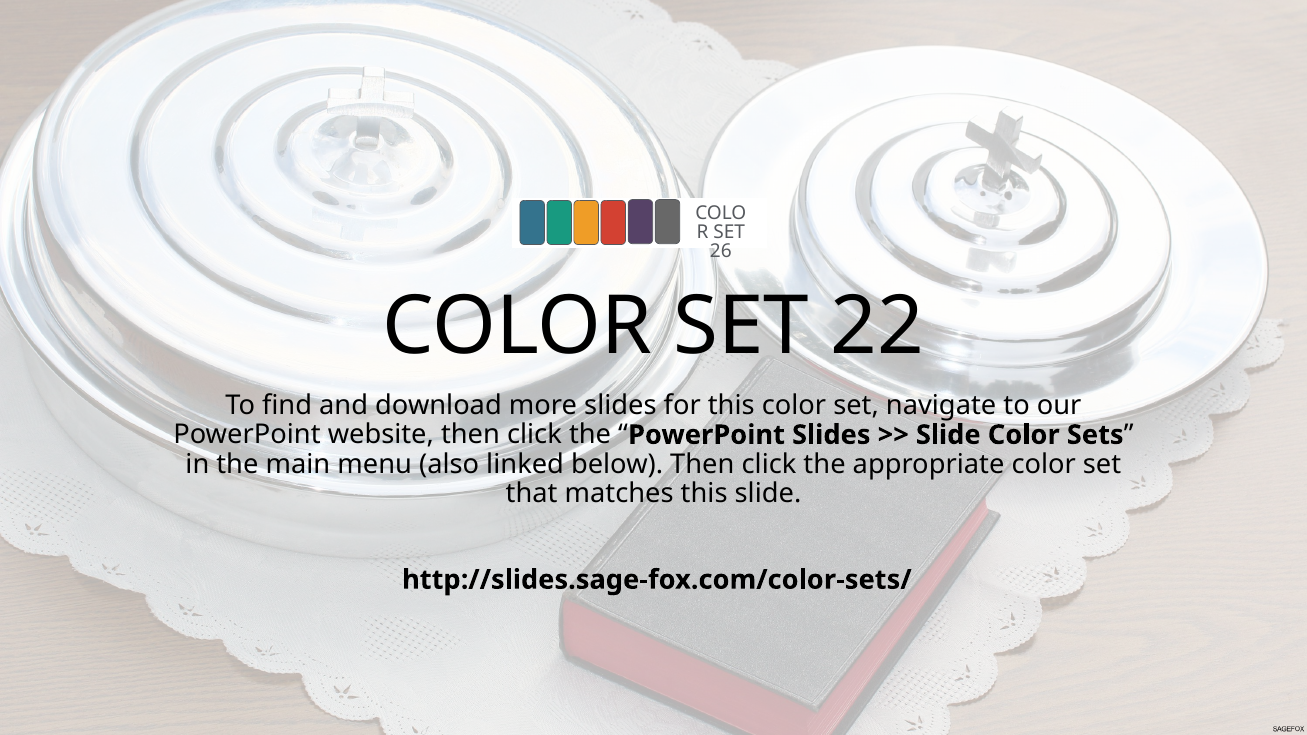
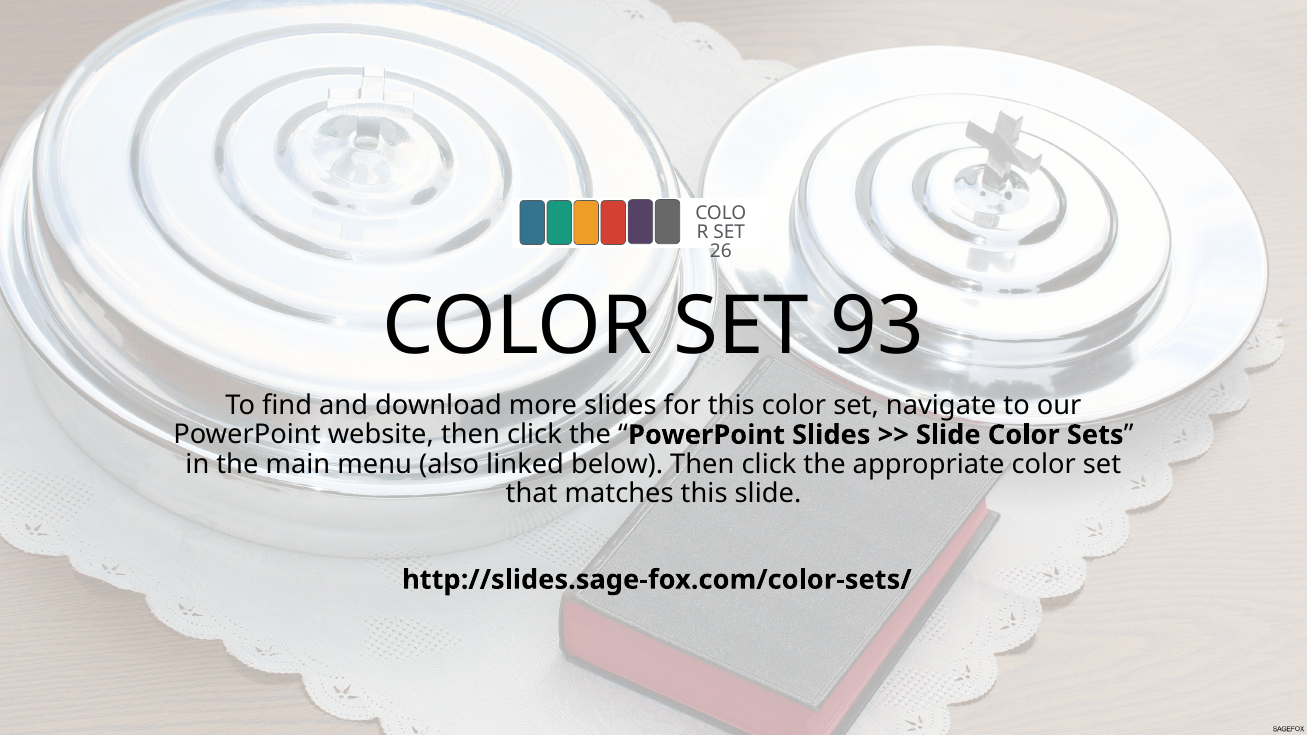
22: 22 -> 93 (877, 327)
